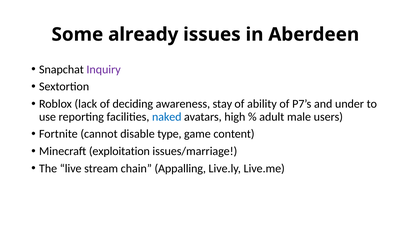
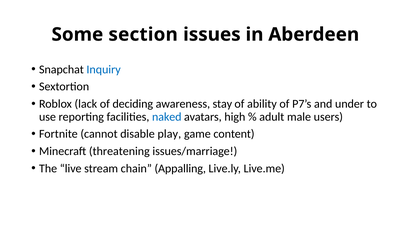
already: already -> section (143, 35)
Inquiry colour: purple -> blue (104, 69)
type: type -> play (169, 134)
exploitation: exploitation -> threatening (119, 151)
